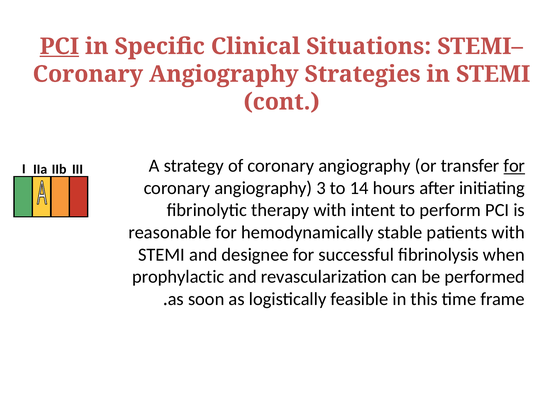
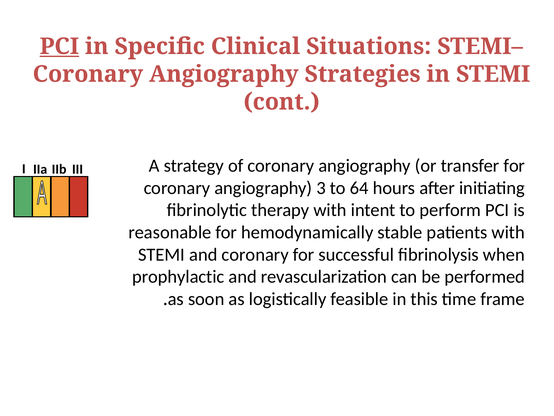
for underline: present -> none (514, 166)
14: 14 -> 64 (359, 188)
and designee: designee -> coronary (255, 254)
